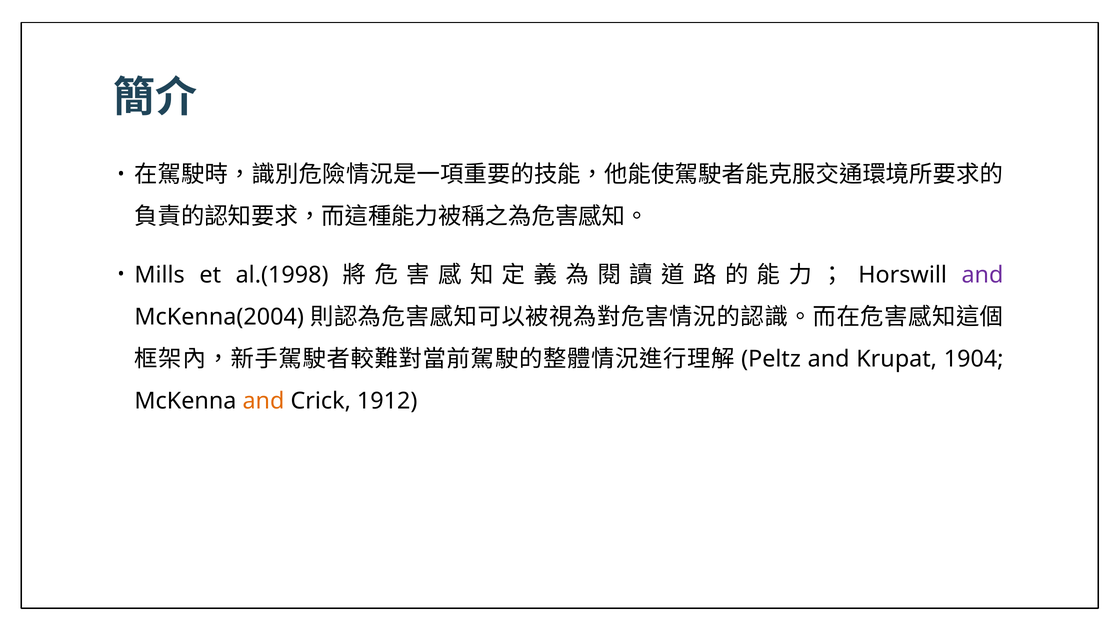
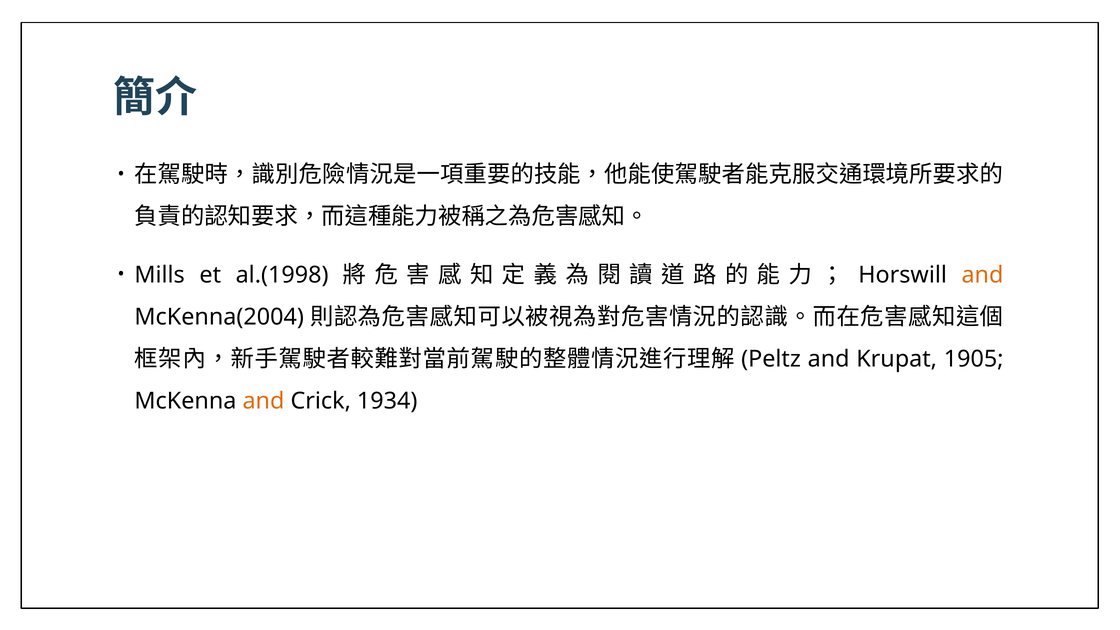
and colour: purple -> orange (982, 275)
1904: 1904 -> 1905 (974, 359)
1912: 1912 -> 1934 (387, 401)
